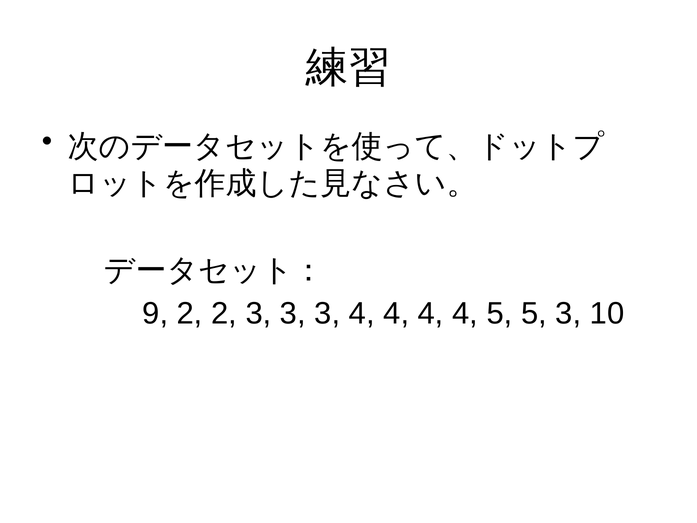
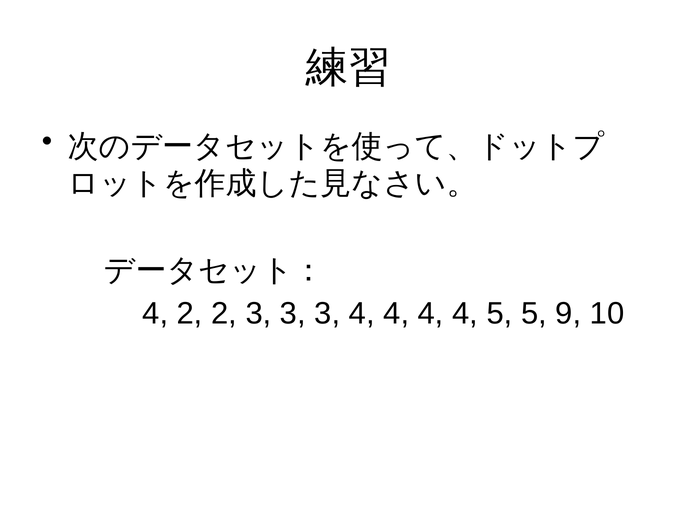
9: 9 -> 4 (155, 314)
5 3: 3 -> 9 (568, 314)
